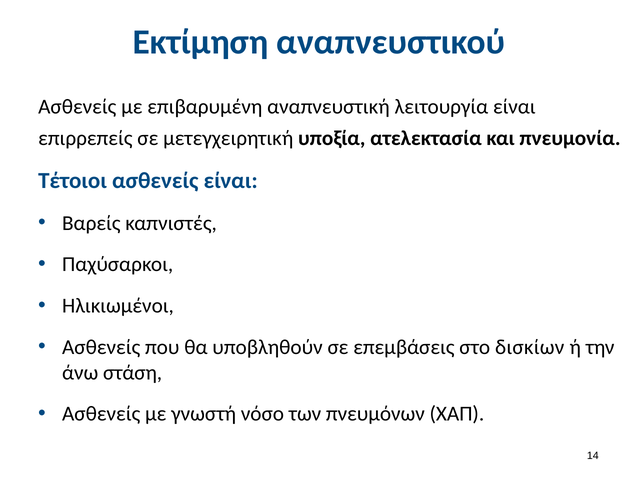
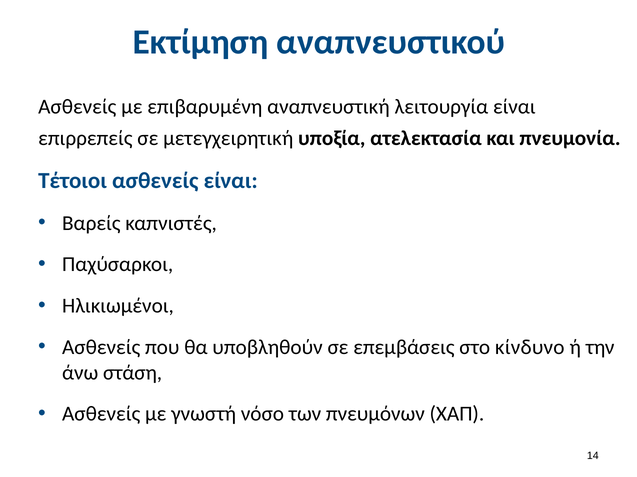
δισκίων: δισκίων -> κίνδυνο (530, 348)
